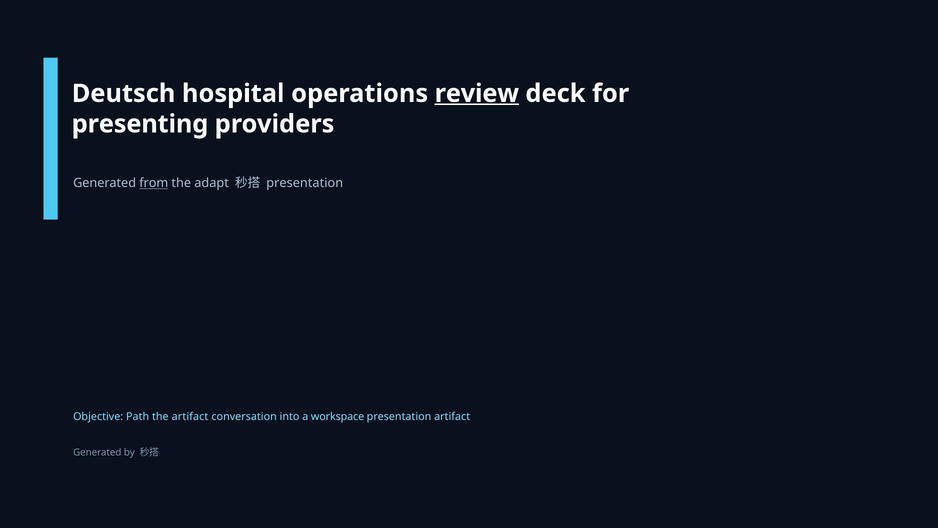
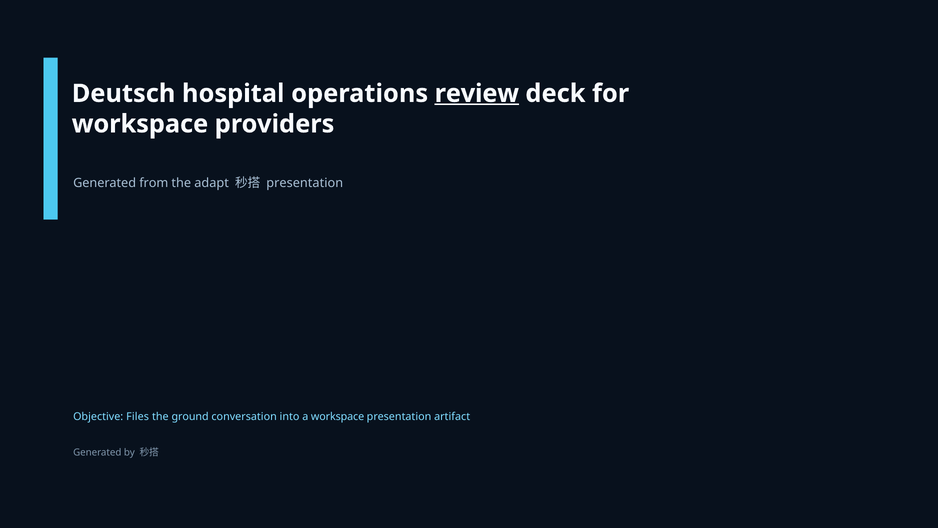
presenting: presenting -> workspace (140, 124)
from underline: present -> none (154, 183)
Path: Path -> Files (138, 416)
the artifact: artifact -> ground (190, 416)
